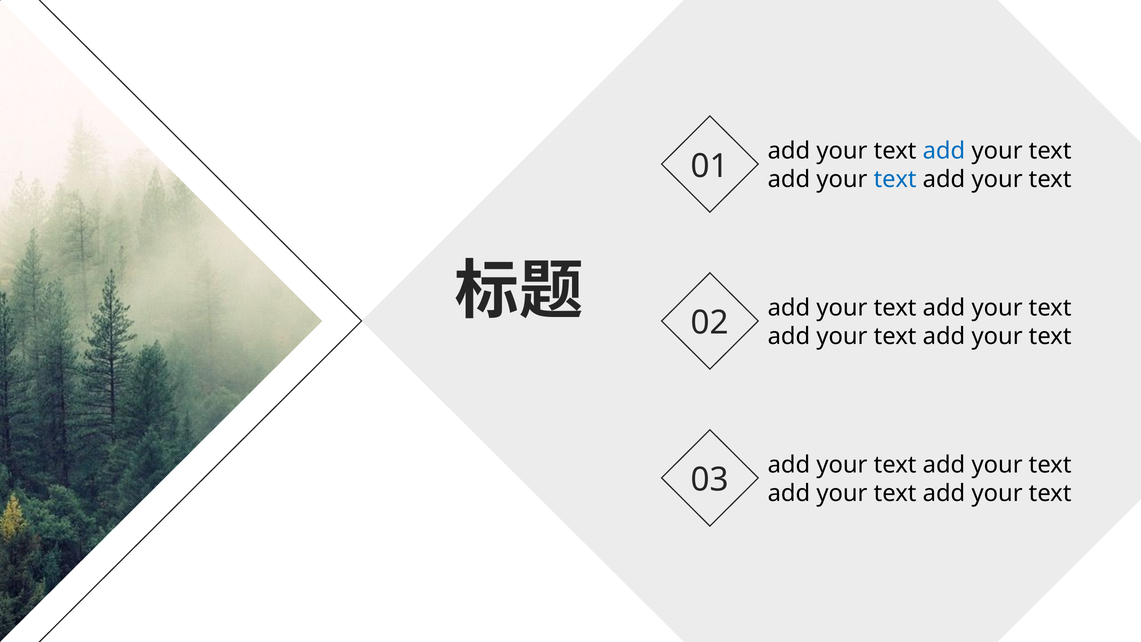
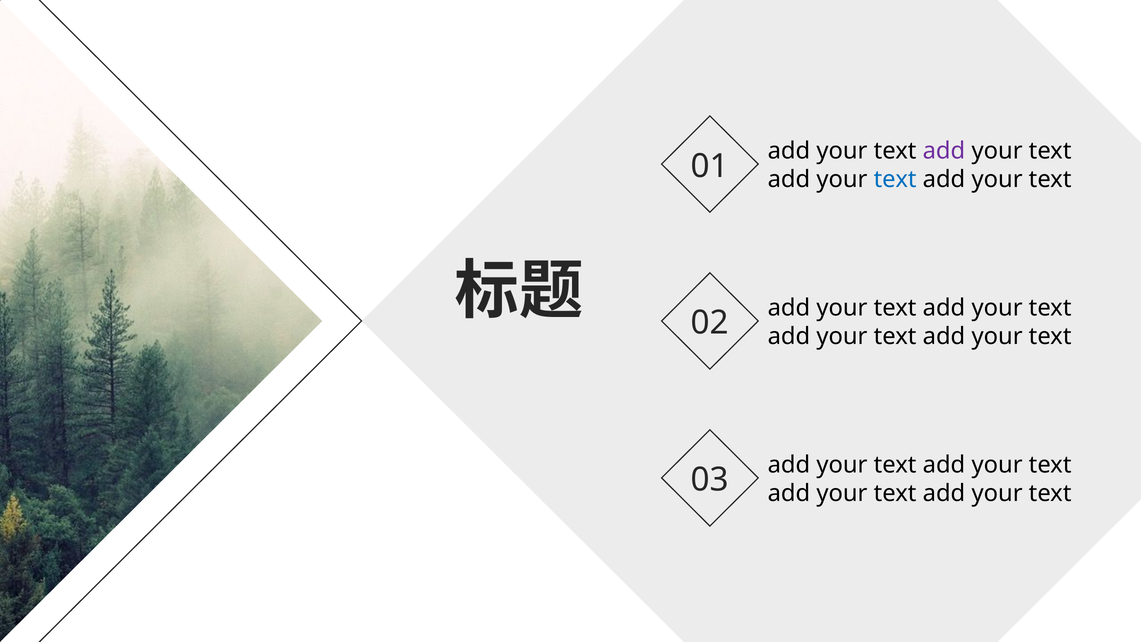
add colour: blue -> purple (944, 151)
